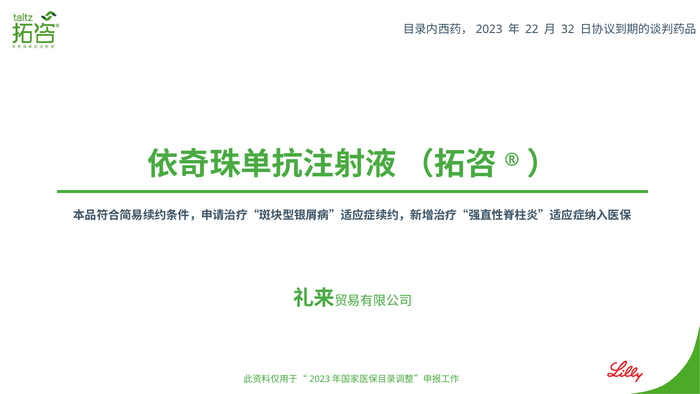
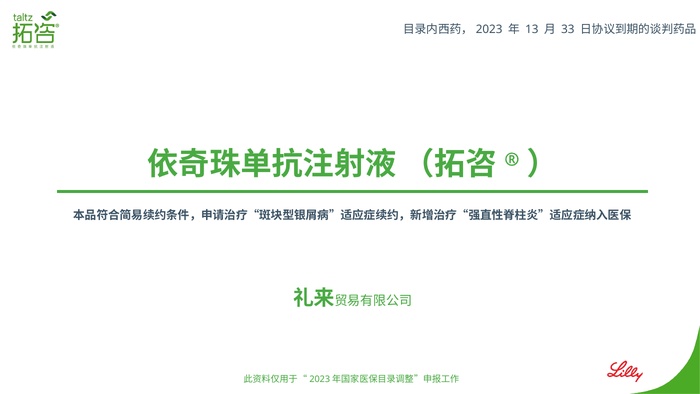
22: 22 -> 13 (532, 29)
32: 32 -> 33 (568, 29)
